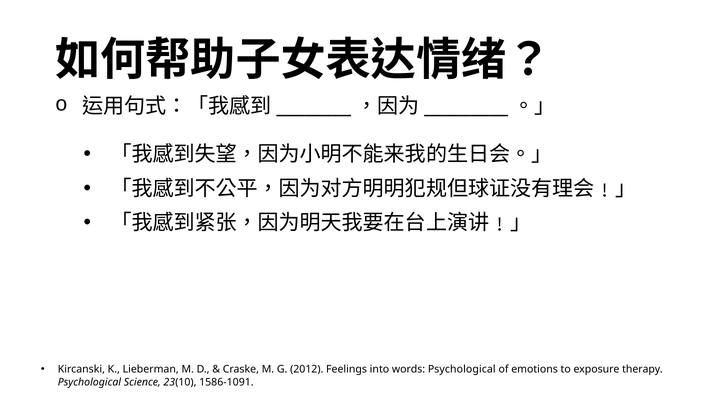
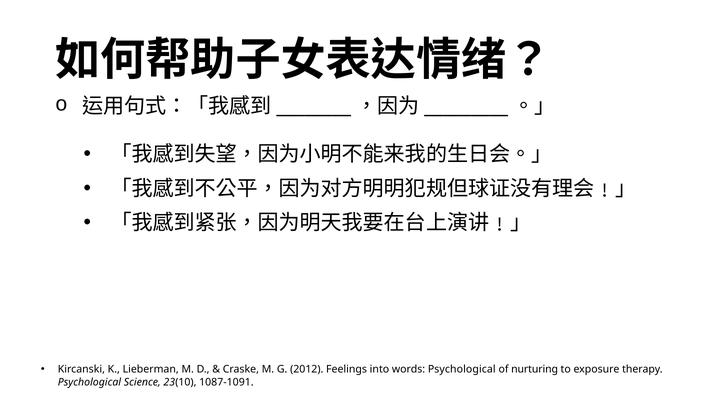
emotions: emotions -> nurturing (535, 370)
1586-1091: 1586-1091 -> 1087-1091 (226, 382)
